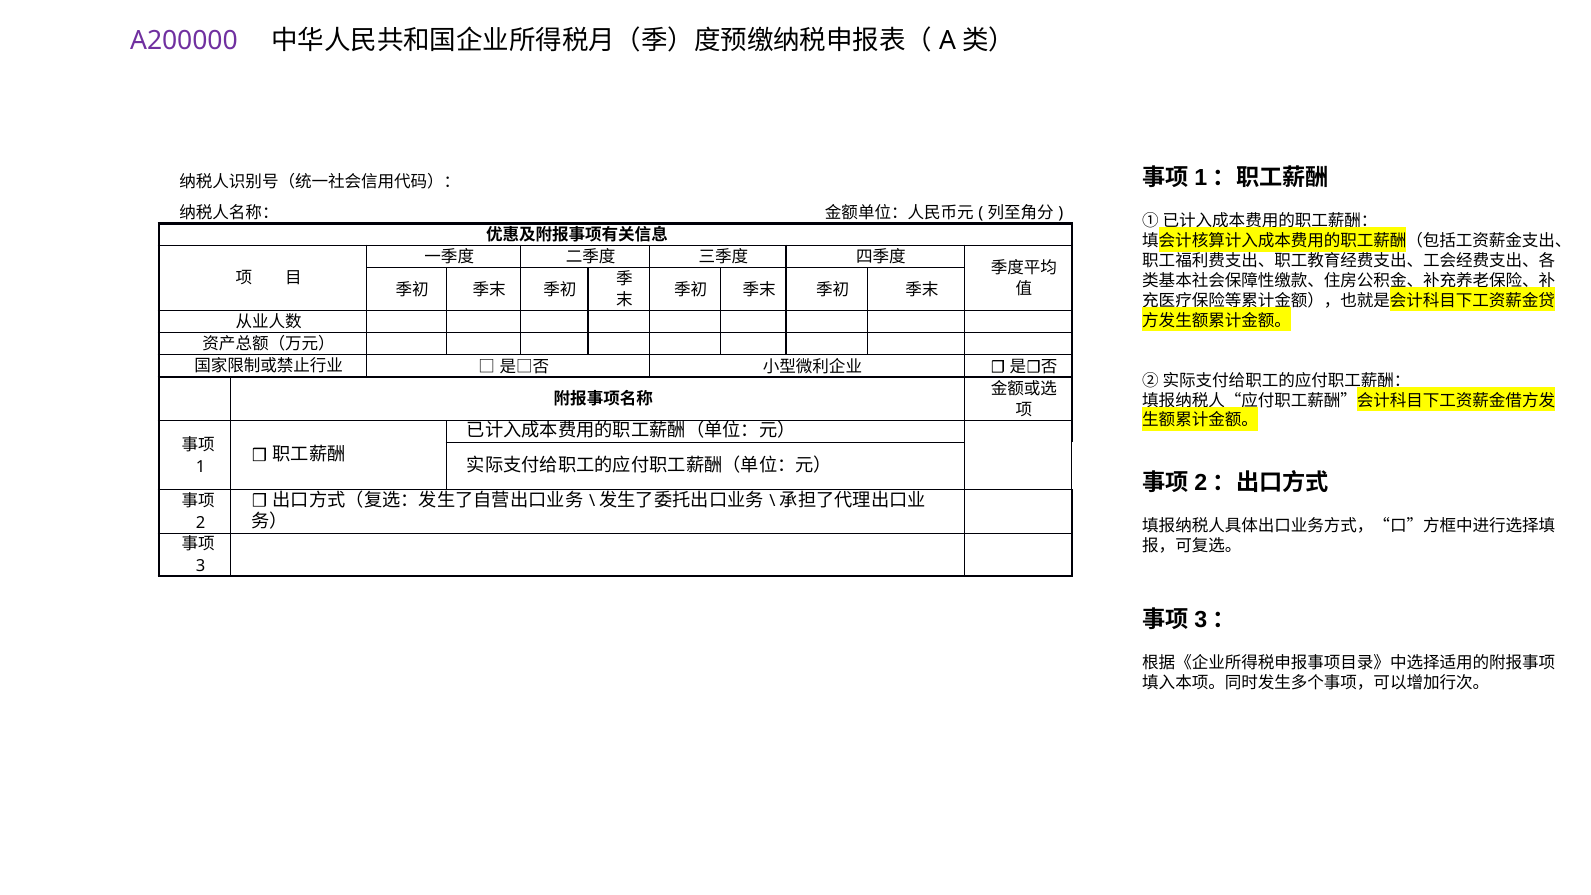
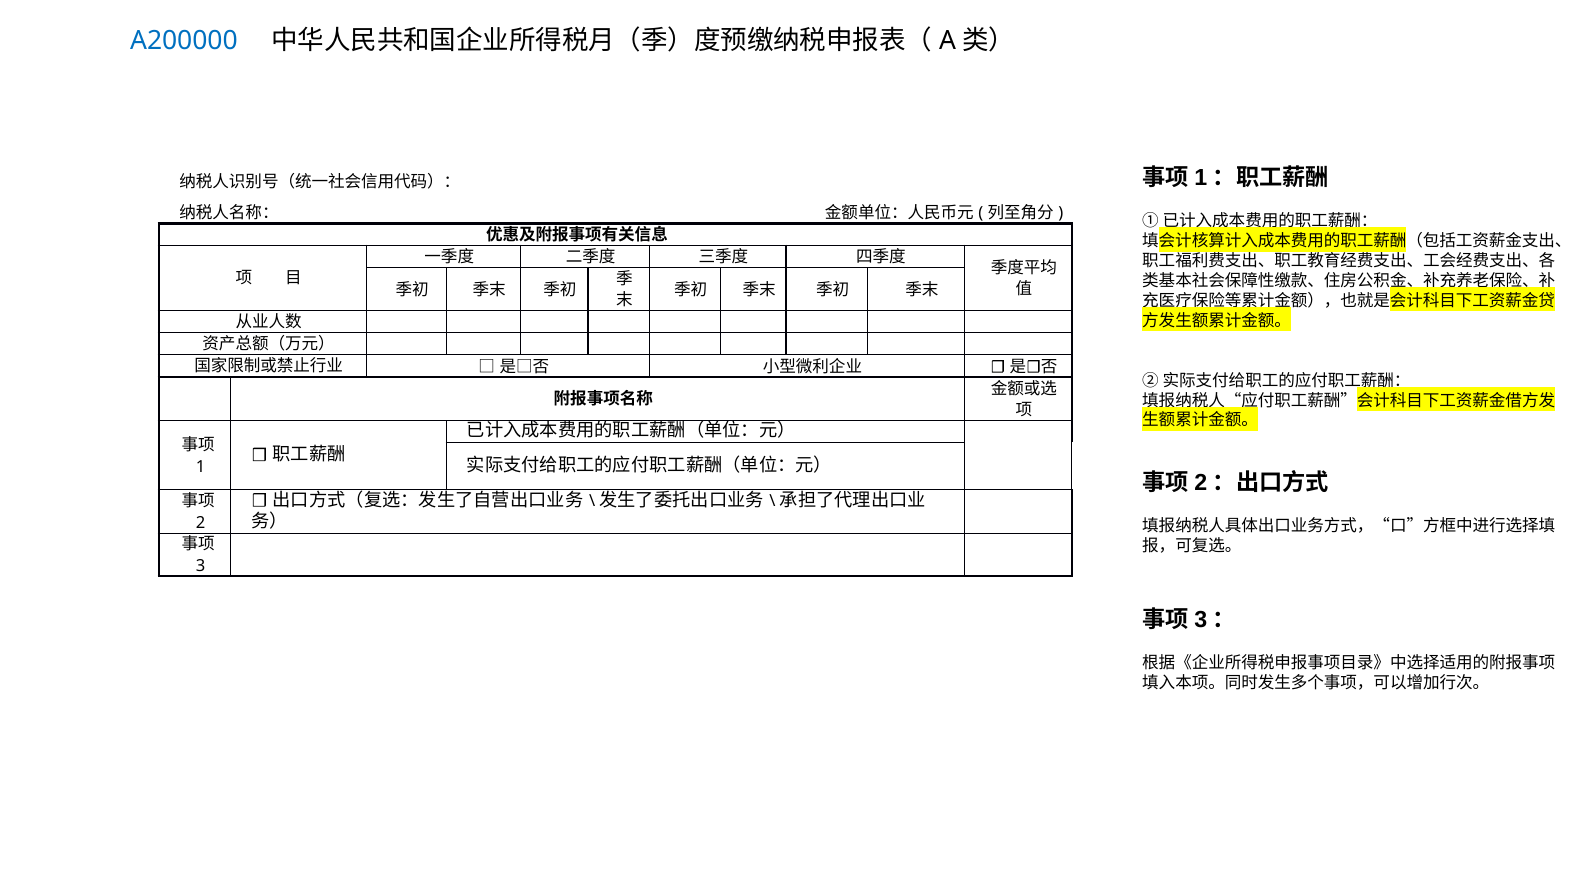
A200000 colour: purple -> blue (184, 41)
